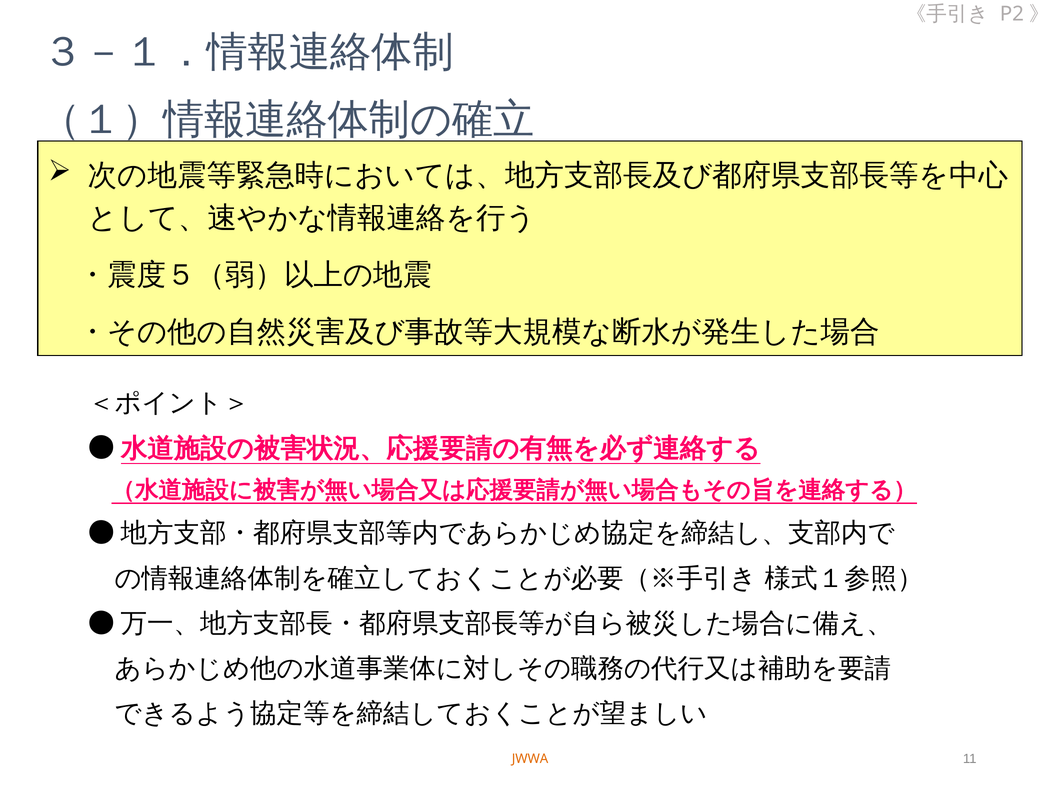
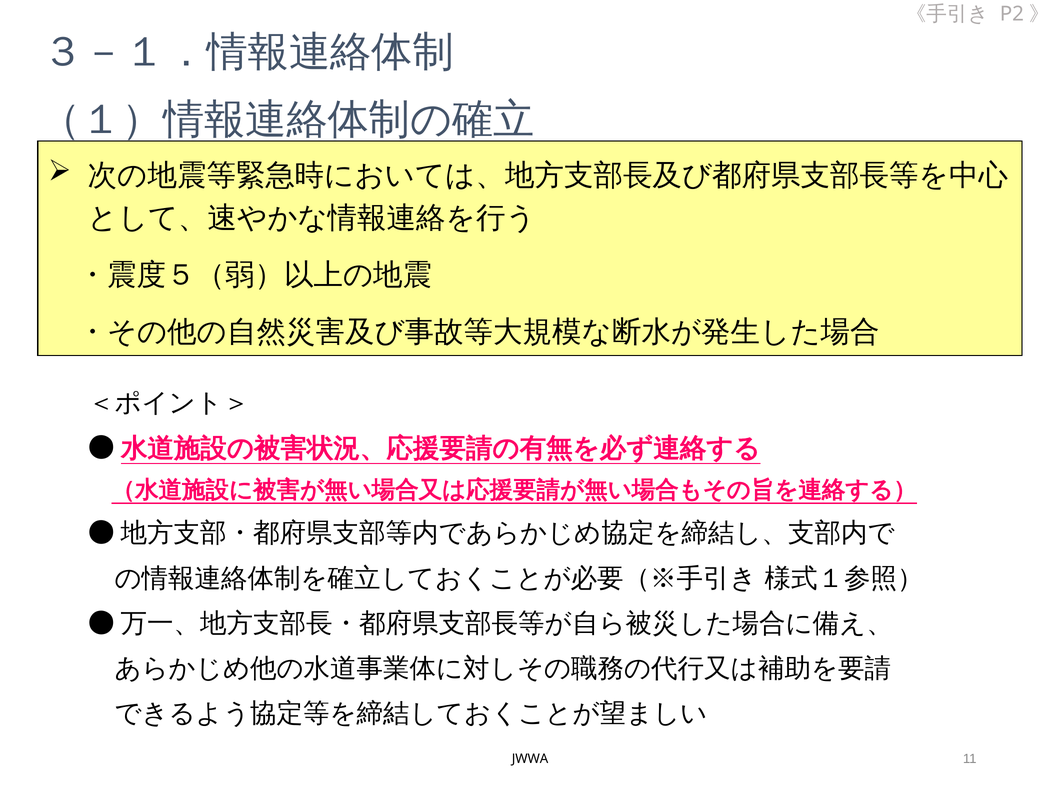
JWWA colour: orange -> black (530, 759)
